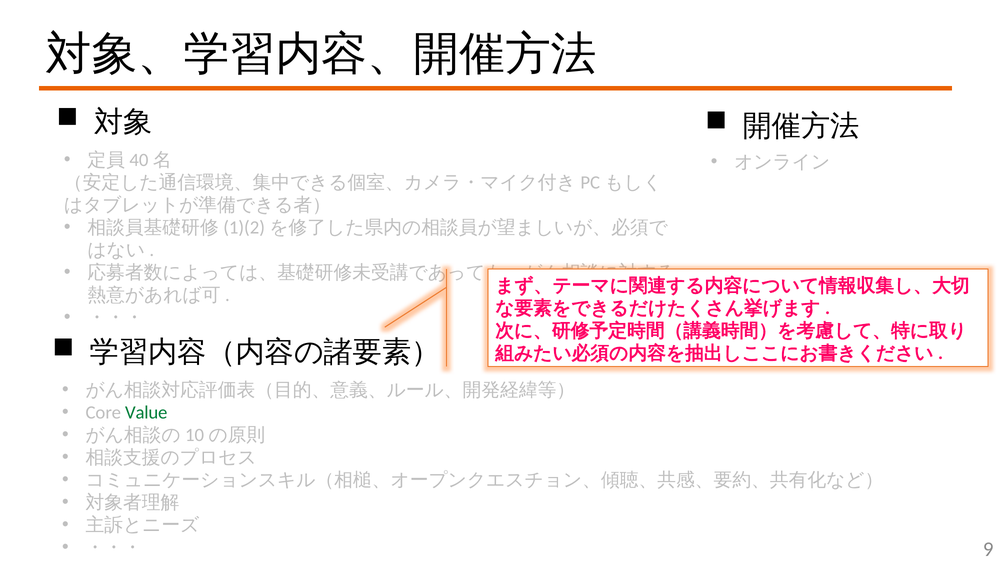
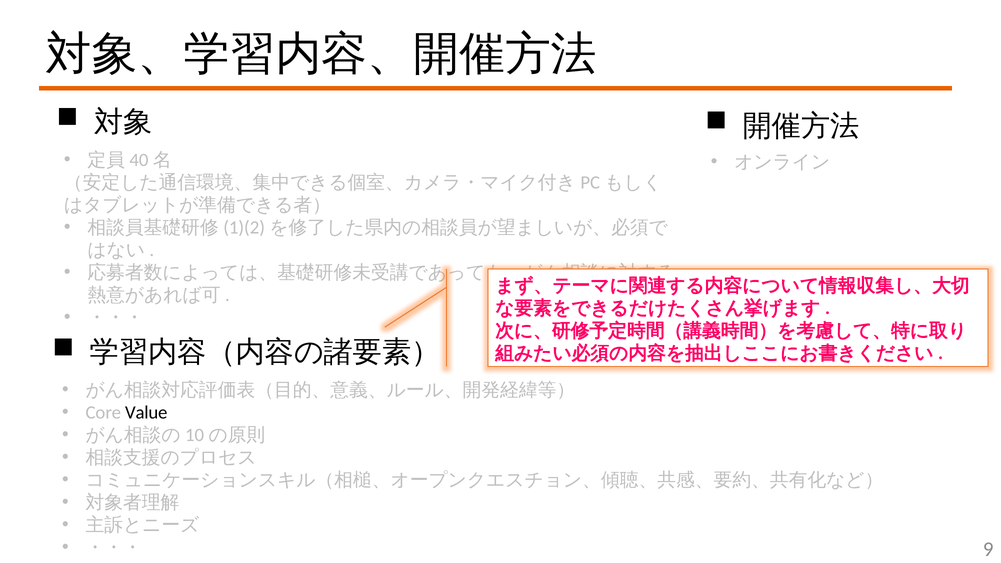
Value colour: green -> black (146, 413)
